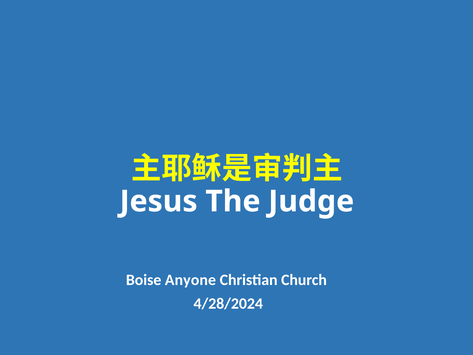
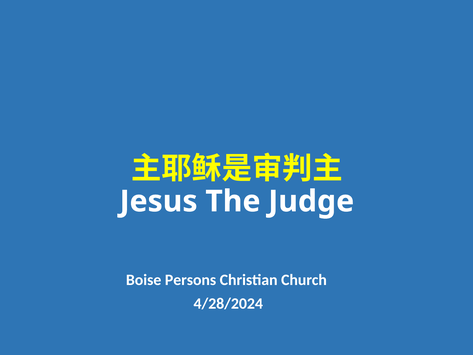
Anyone: Anyone -> Persons (191, 280)
